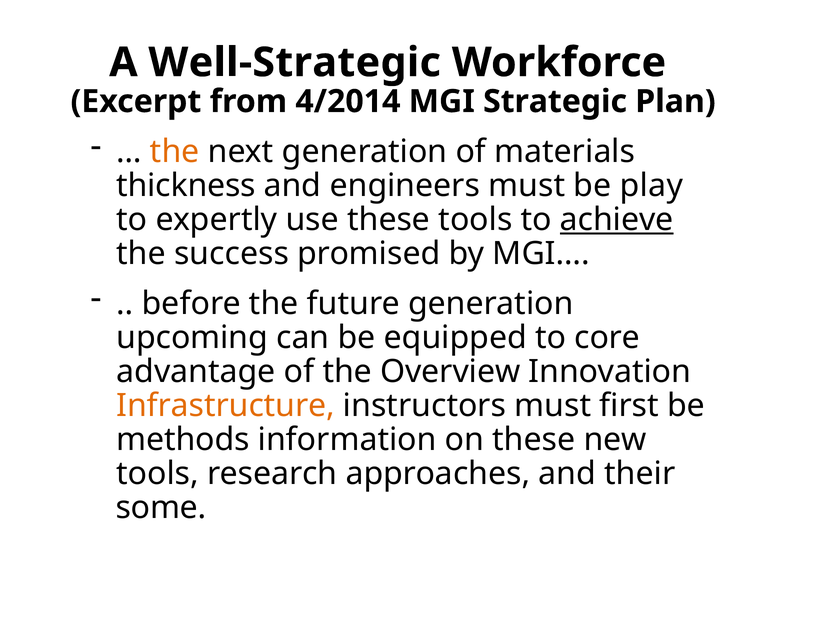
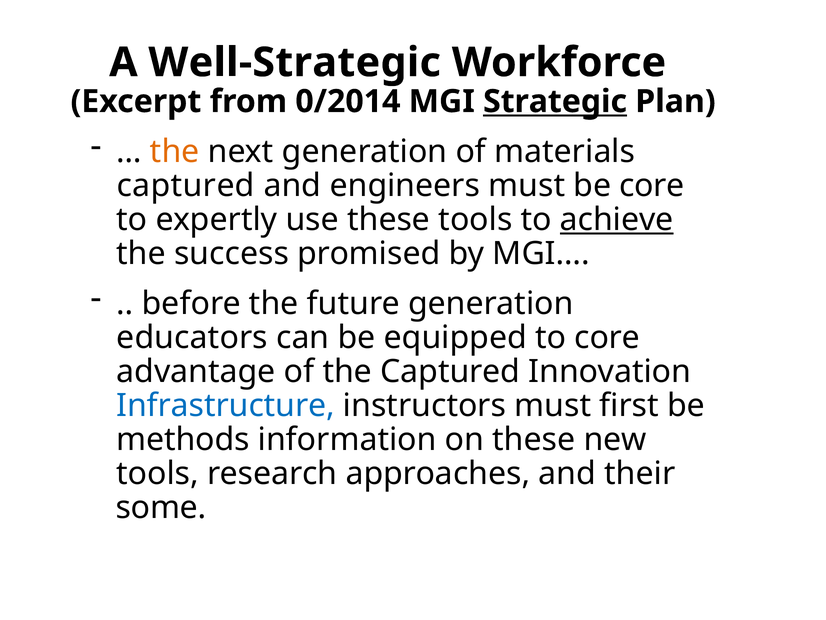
4/2014: 4/2014 -> 0/2014 (348, 101)
Strategic underline: none -> present (555, 101)
thickness: thickness -> captured (186, 185)
be play: play -> core (652, 185)
upcoming: upcoming -> educators (192, 337)
the Overview: Overview -> Captured (450, 371)
Infrastructure colour: orange -> blue (226, 405)
